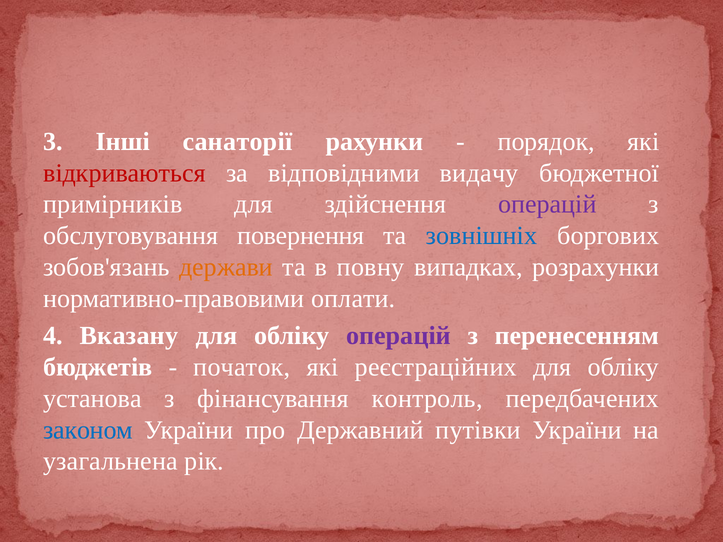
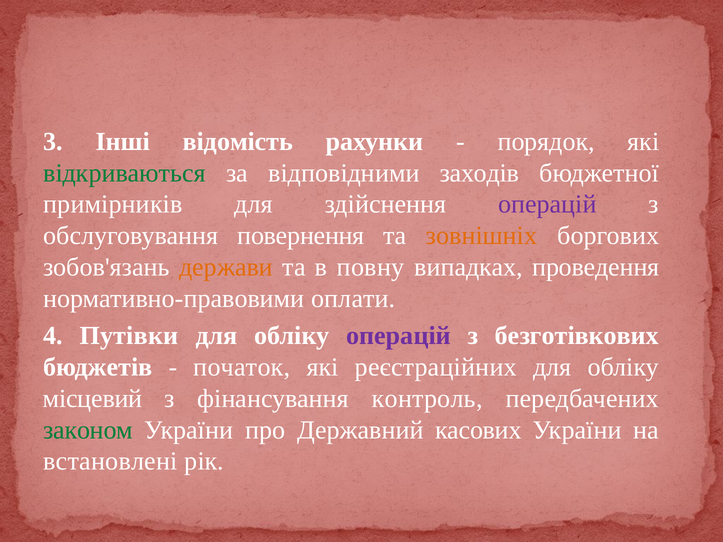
санаторії: санаторії -> відомість (238, 142)
відкриваються colour: red -> green (124, 173)
видачу: видачу -> заходів (479, 173)
зовнішніх colour: blue -> orange (482, 236)
розрахунки: розрахунки -> проведення (596, 267)
Вказану: Вказану -> Путівки (129, 336)
перенесенням: перенесенням -> безготівкових (577, 336)
установа: установа -> місцевий (93, 399)
законом colour: blue -> green (88, 430)
путівки: путівки -> касових (478, 430)
узагальнена: узагальнена -> встановлені (110, 462)
